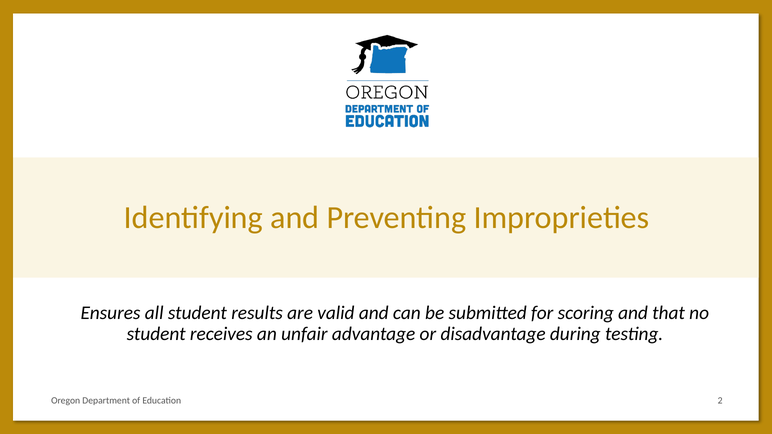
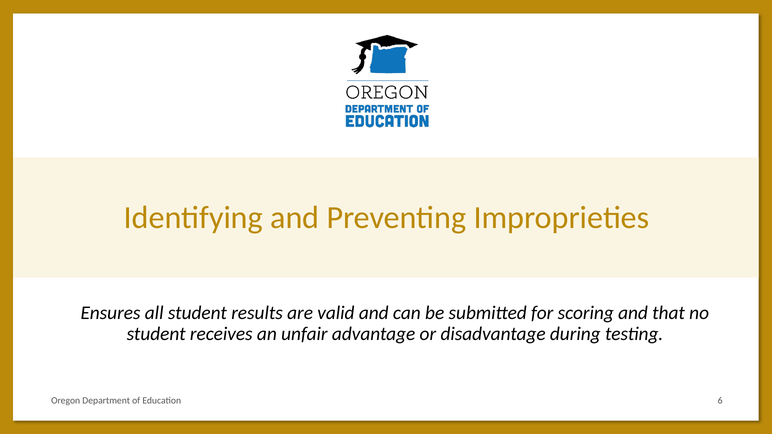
2: 2 -> 6 (720, 401)
